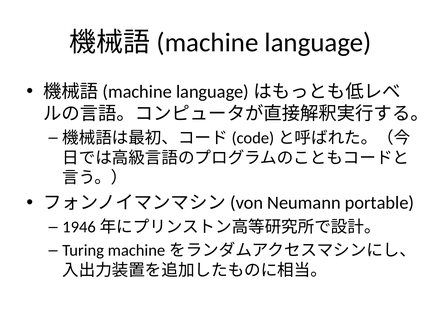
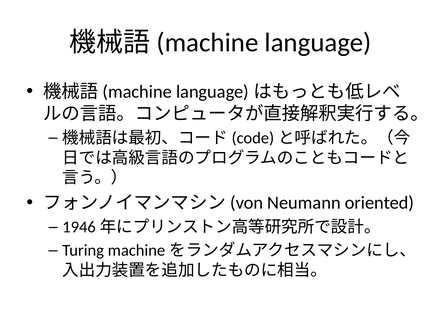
portable: portable -> oriented (379, 203)
